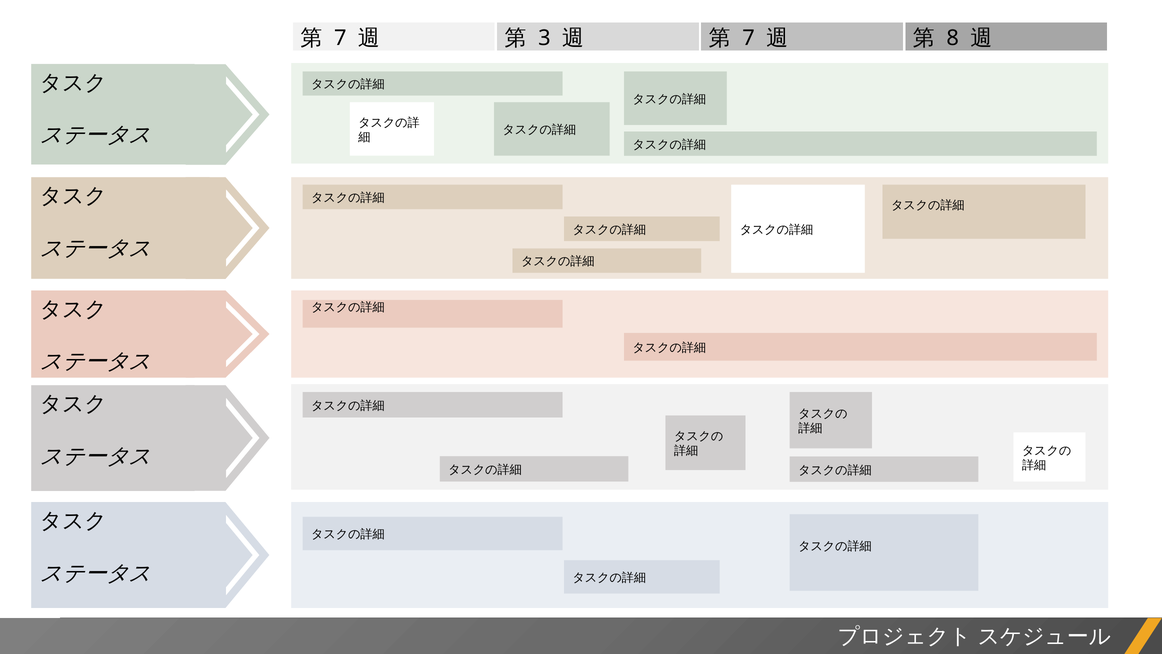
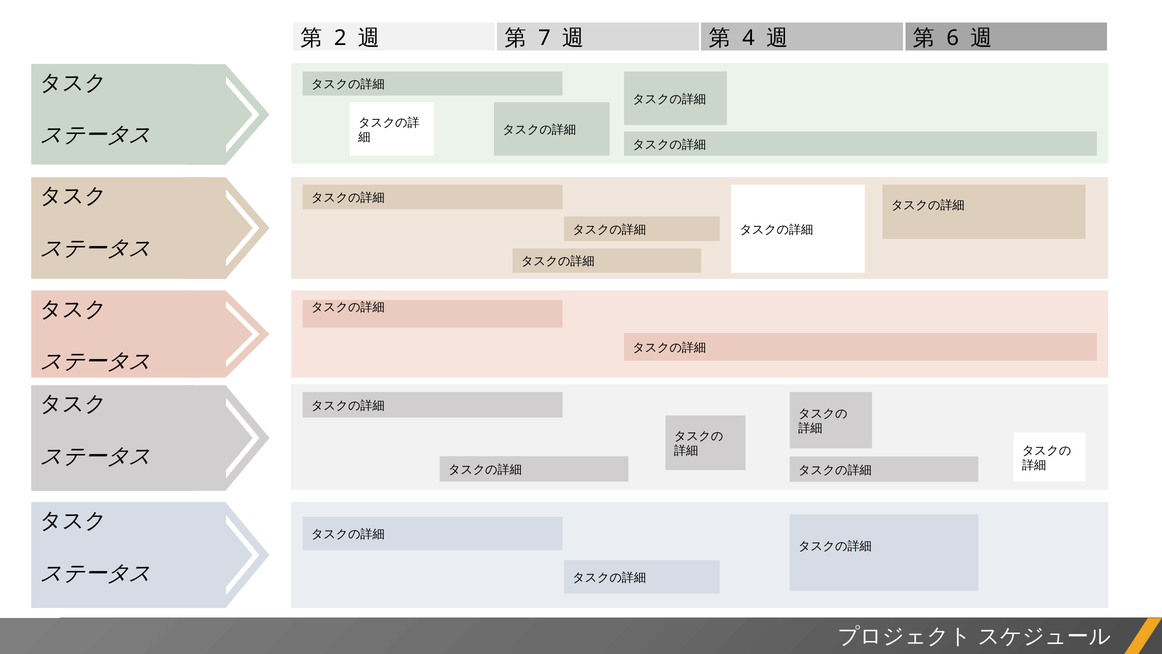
7: 7 -> 2 (340, 38)
3: 3 -> 7 (544, 38)
7: 7 -> 4 (749, 38)
8: 8 -> 6 (953, 38)
